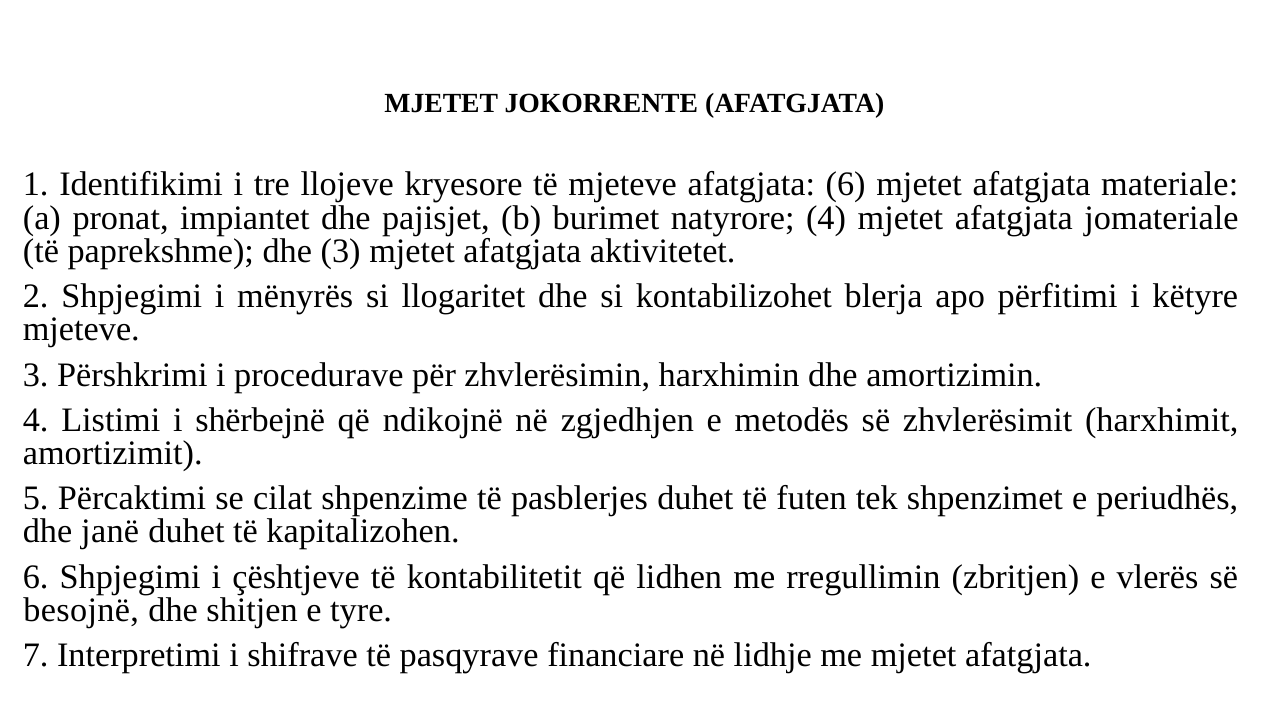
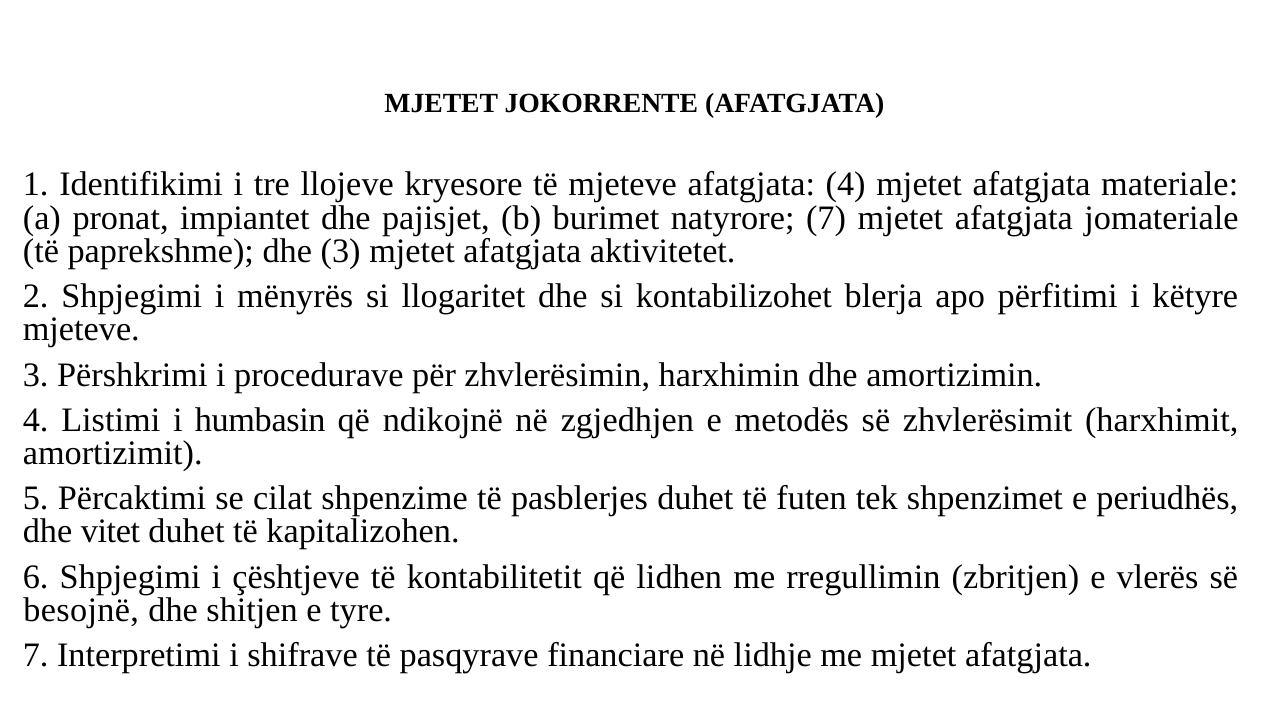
afatgjata 6: 6 -> 4 (846, 184)
natyrore 4: 4 -> 7 (826, 218)
shërbejnë: shërbejnë -> humbasin (260, 420)
janë: janë -> vitet (111, 531)
